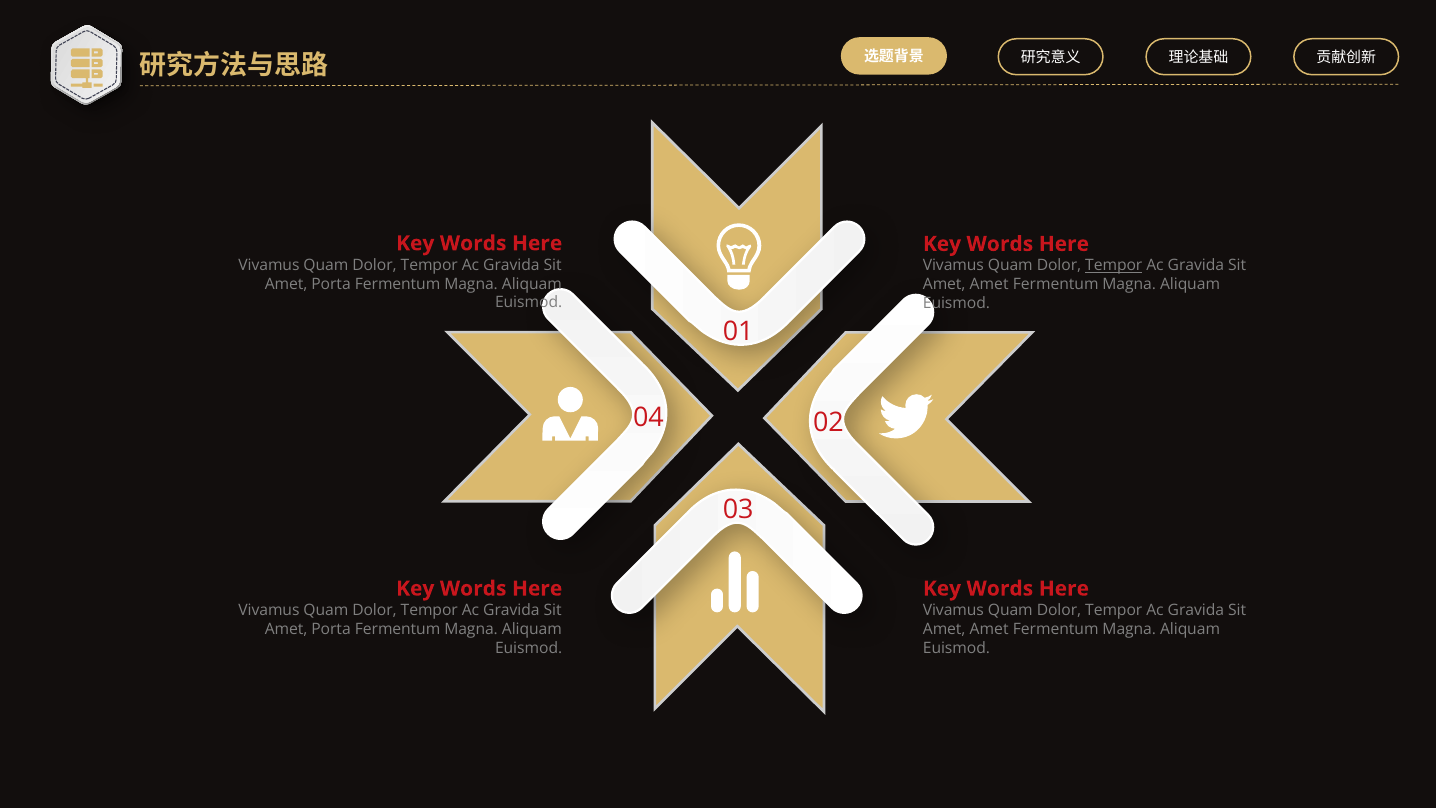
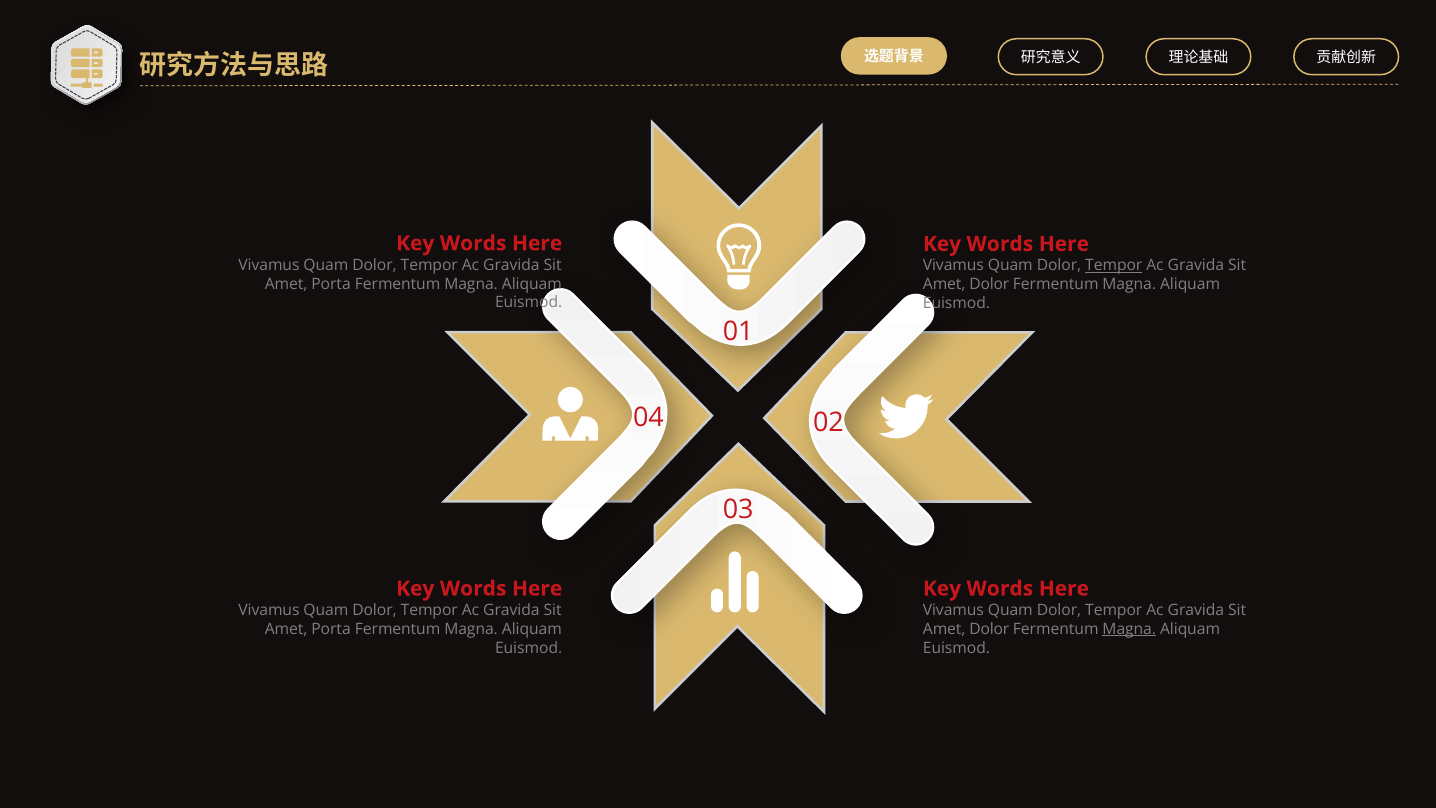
Amet: Amet -> Dolor (989, 284)
Amet: Amet -> Dolor (989, 629)
Magna underline: none -> present (1129, 629)
